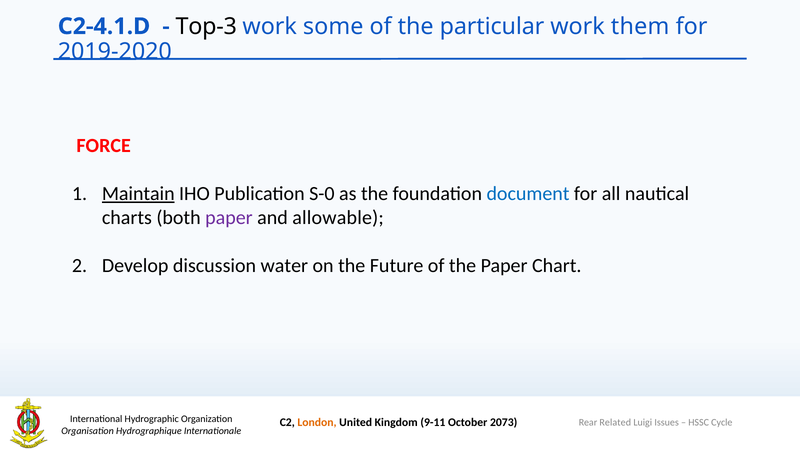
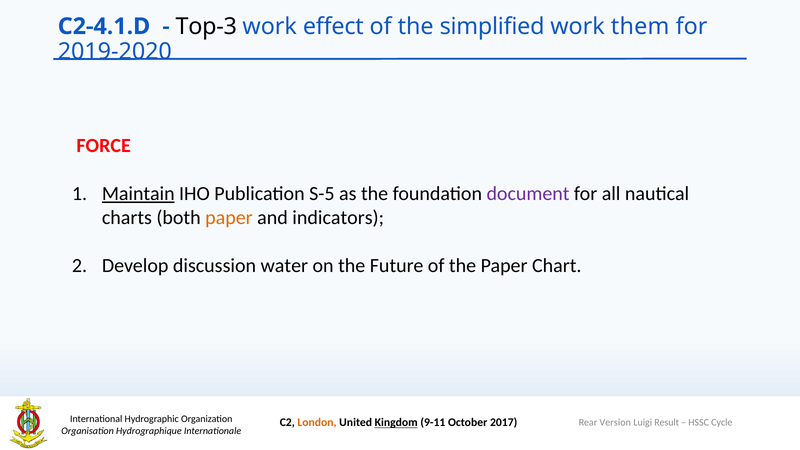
some: some -> effect (333, 26)
particular: particular -> simplified (492, 26)
S-0: S-0 -> S-5 (322, 194)
document colour: blue -> purple (528, 194)
paper colour: purple -> orange (229, 218)
allowable: allowable -> indicators (338, 218)
Kingdom underline: none -> present (396, 423)
2073: 2073 -> 2017 (504, 423)
Related: Related -> Version (615, 422)
Issues: Issues -> Result (667, 422)
